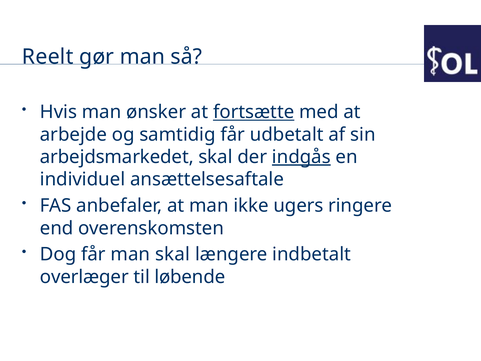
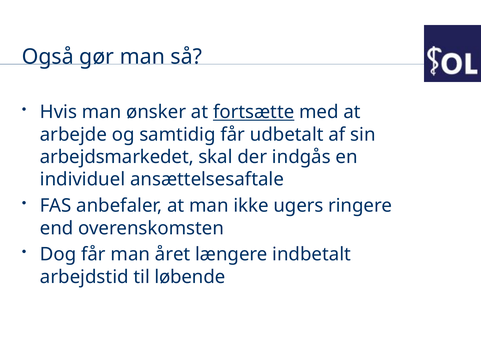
Reelt: Reelt -> Også (48, 57)
indgås underline: present -> none (301, 157)
man skal: skal -> året (173, 254)
overlæger: overlæger -> arbejdstid (84, 277)
